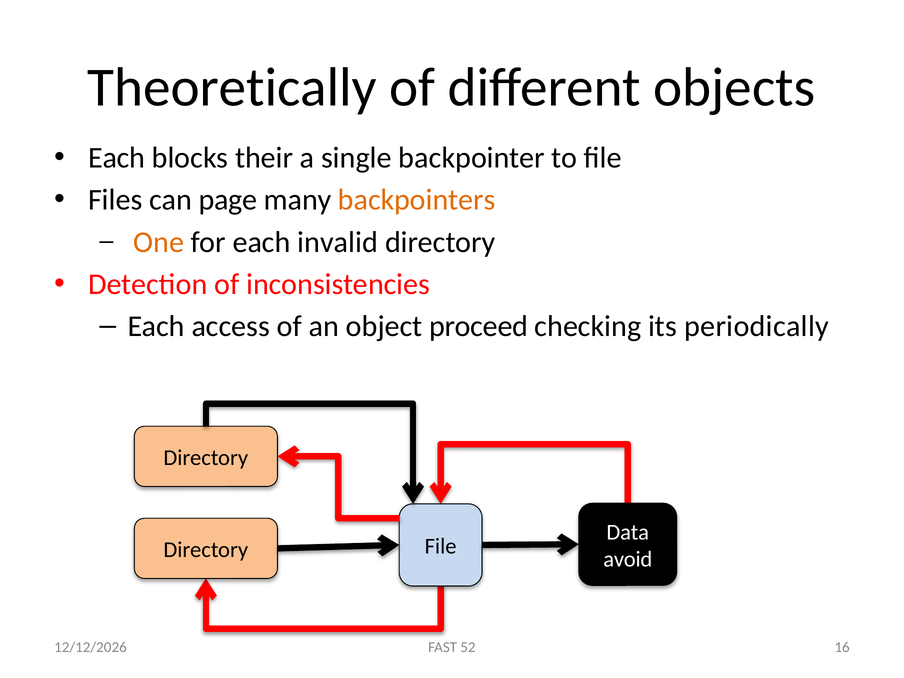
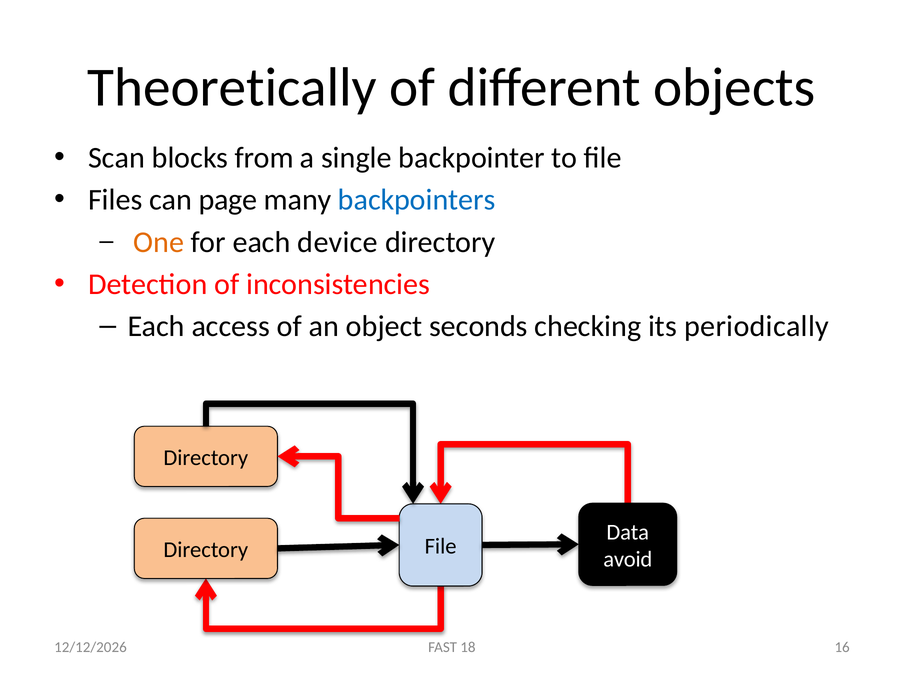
Each: Each -> Scan (117, 158)
their: their -> from (264, 158)
backpointers colour: orange -> blue (417, 200)
invalid: invalid -> device (338, 242)
proceed: proceed -> seconds (478, 326)
52: 52 -> 18 (468, 647)
